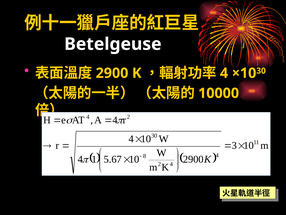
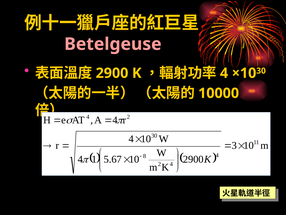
Betelgeuse colour: white -> pink (113, 44)
